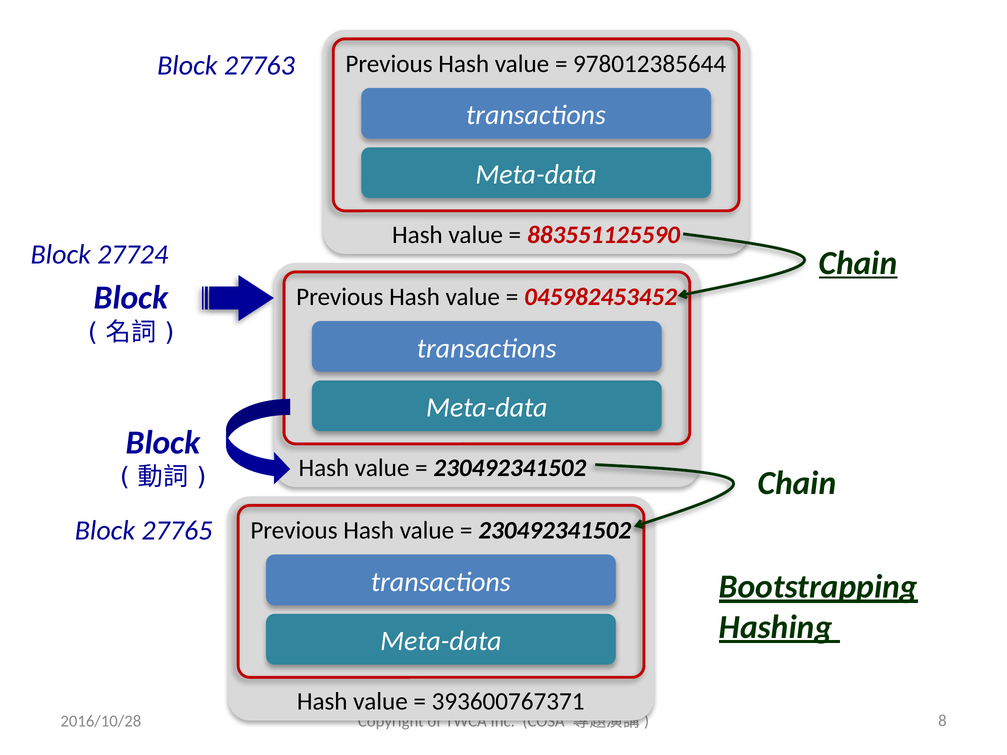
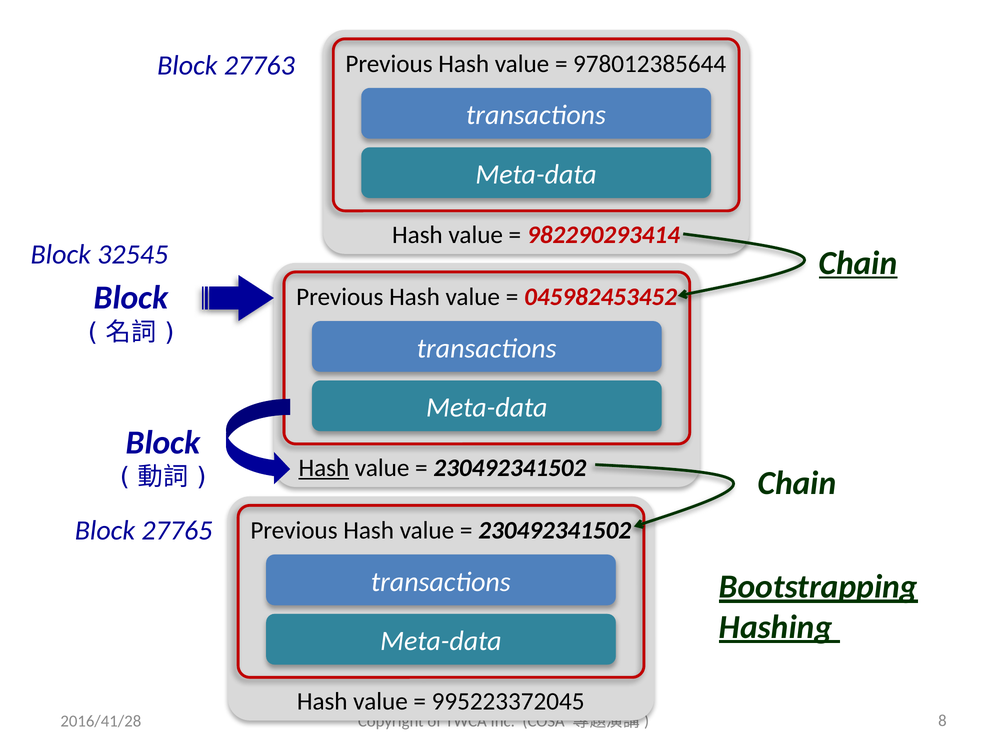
883551125590: 883551125590 -> 982290293414 (603, 235)
27724: 27724 -> 32545 (133, 255)
Hash underline: none -> present (324, 468)
393600767371: 393600767371 -> 995223372045 (508, 702)
2016/10/28: 2016/10/28 -> 2016/41/28 (101, 721)
